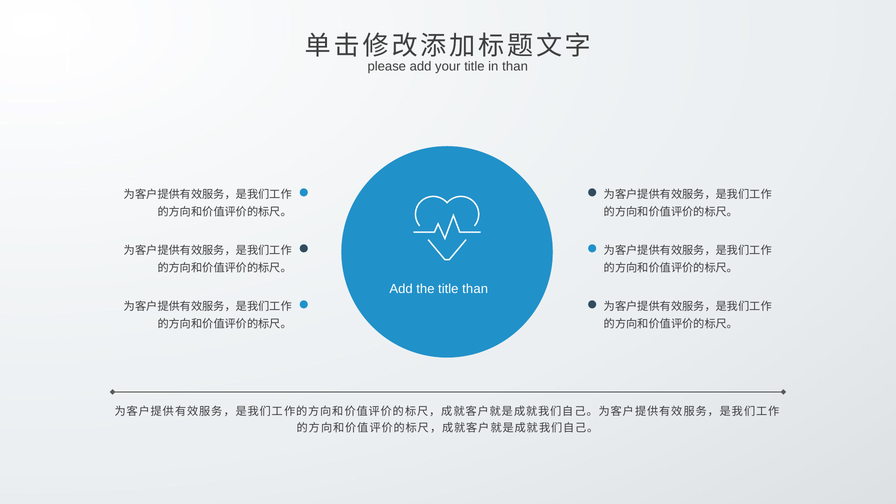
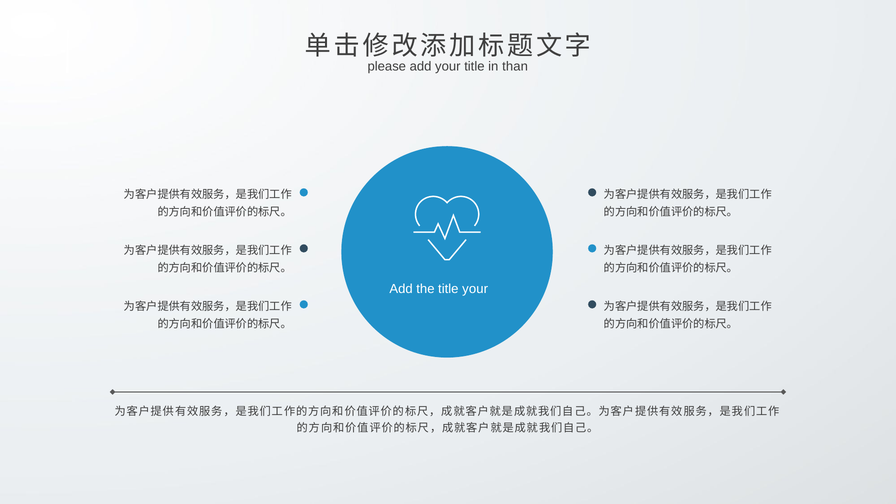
title than: than -> your (475, 289)
